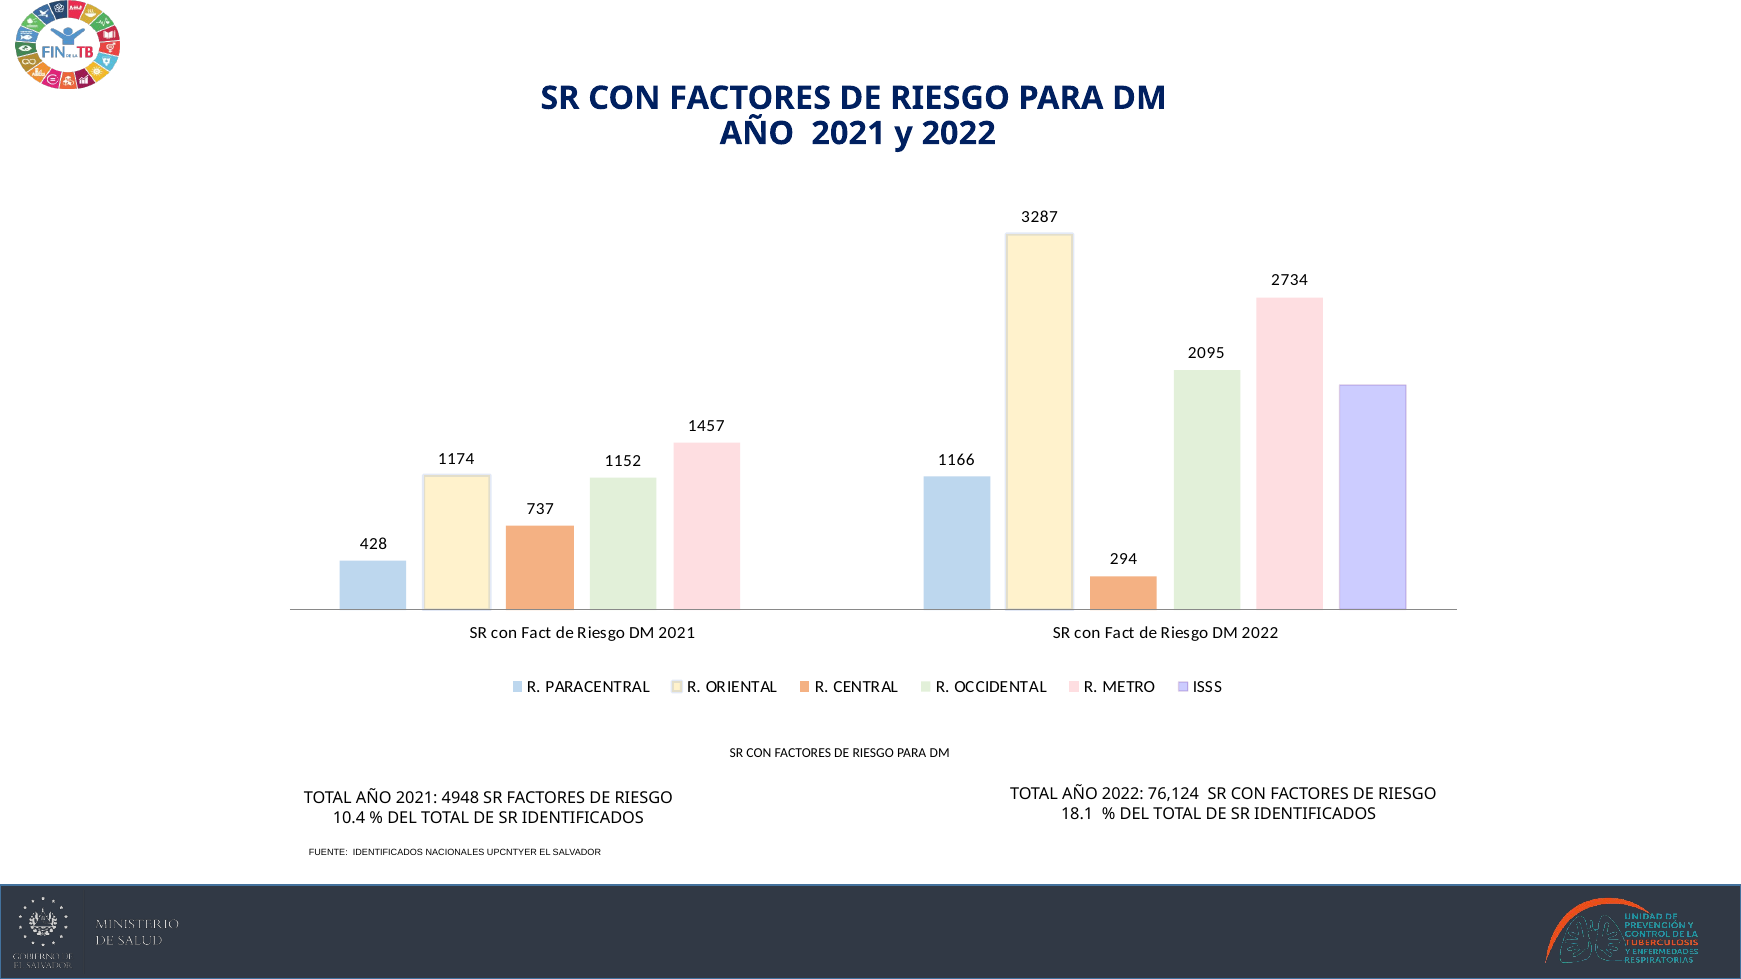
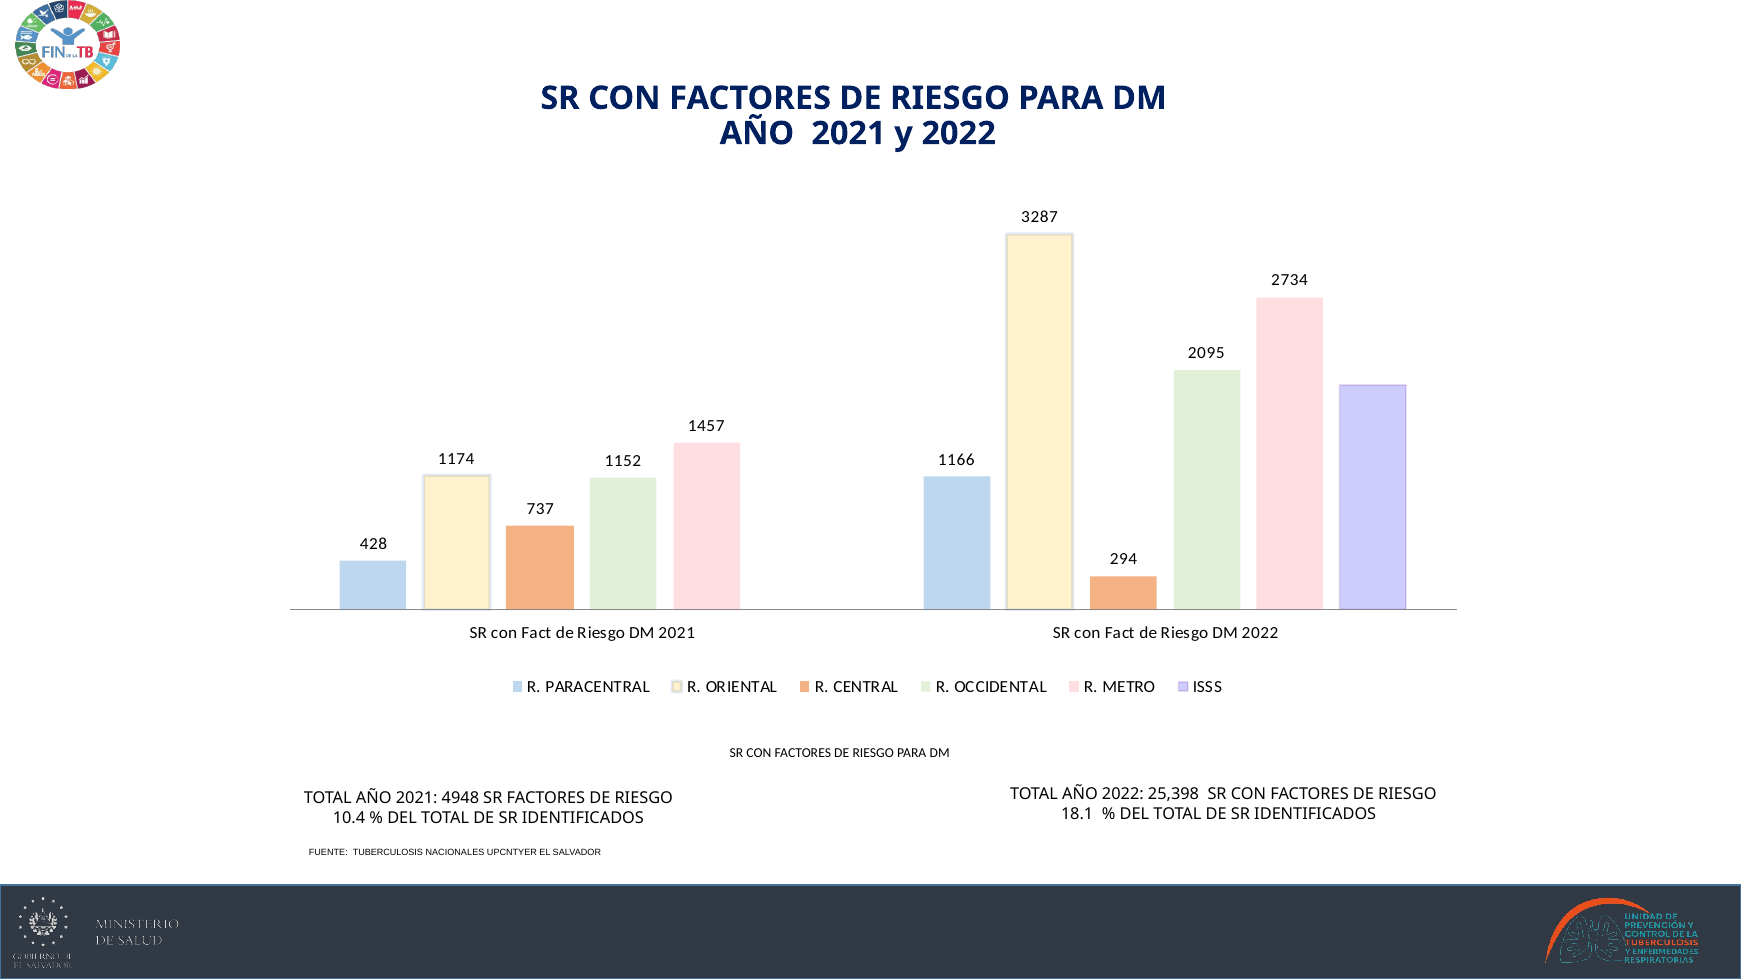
76,124: 76,124 -> 25,398 (1174, 795)
FUENTE IDENTIFICADOS: IDENTIFICADOS -> TUBERCULOSIS (388, 853)
